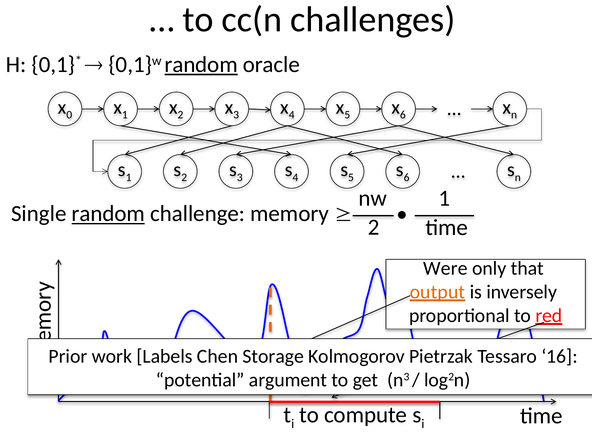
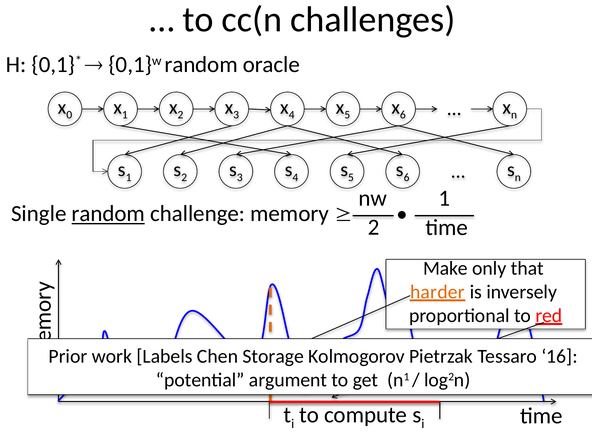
random underline: present -> none (201, 65)
Were: Were -> Make (445, 268)
output: output -> harder (437, 292)
3: 3 -> 1 (407, 377)
